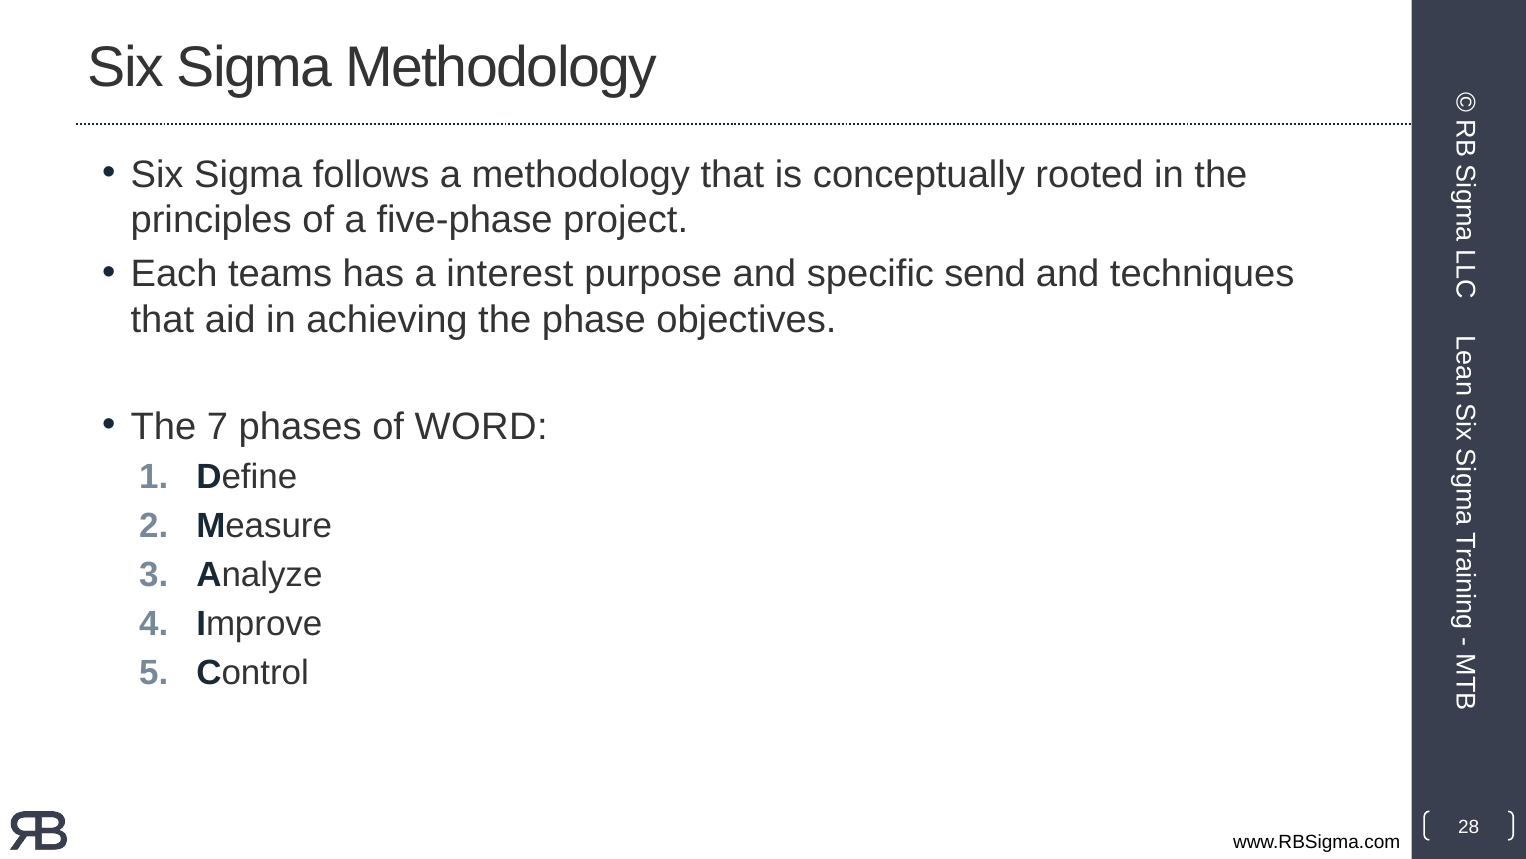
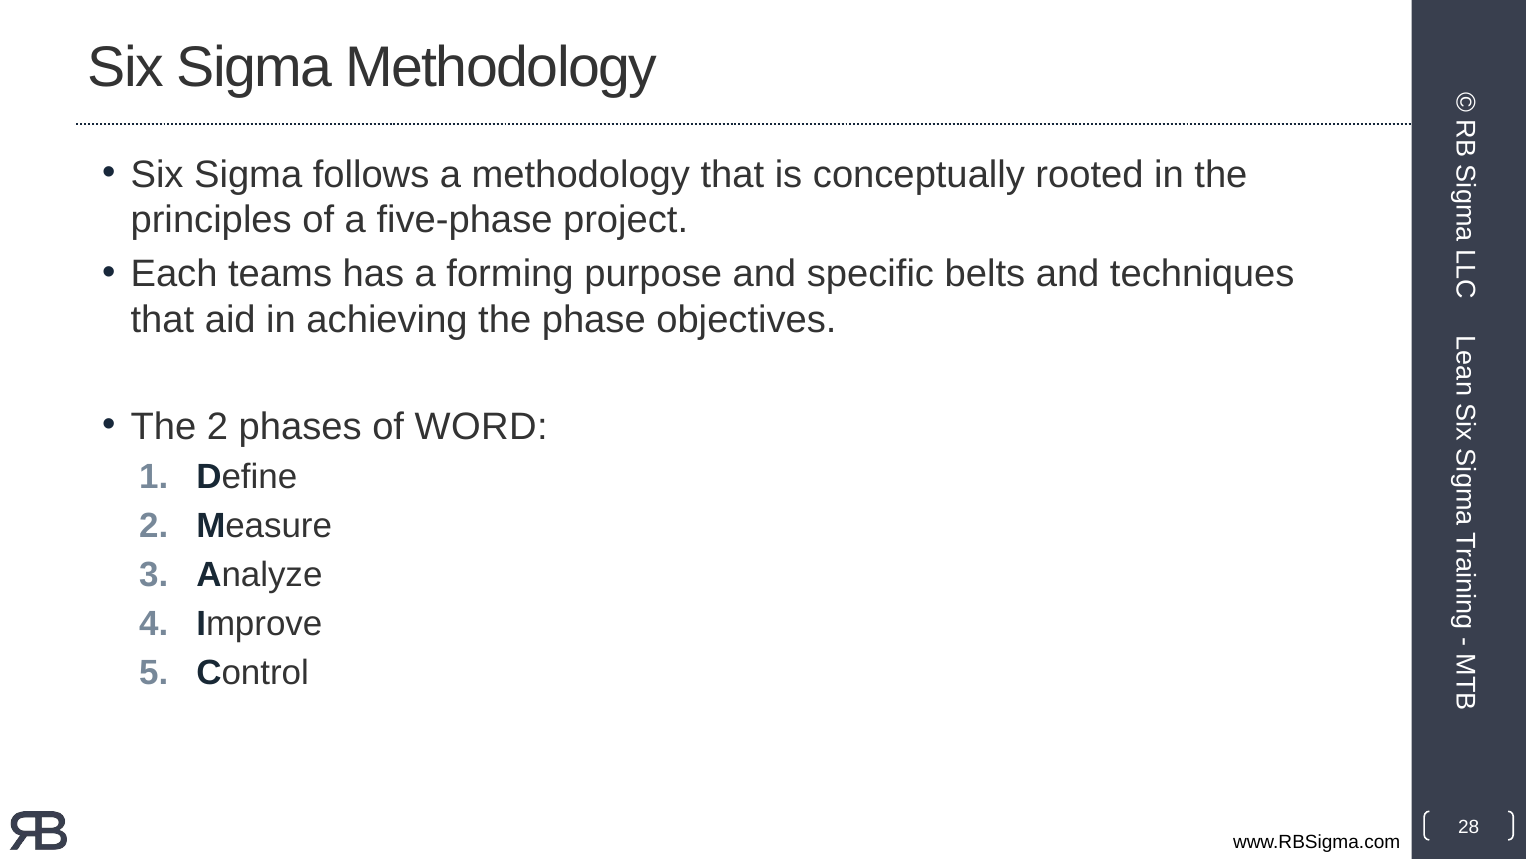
interest: interest -> forming (510, 274)
send: send -> belts (985, 274)
The 7: 7 -> 2 (218, 426)
